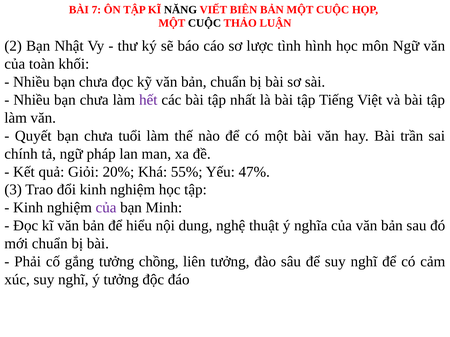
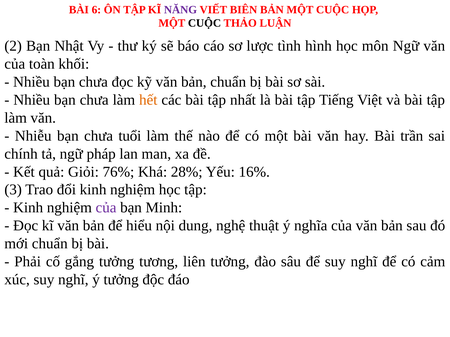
7: 7 -> 6 (96, 10)
NĂNG colour: black -> purple (181, 10)
hết colour: purple -> orange (148, 100)
Quyết: Quyết -> Nhiễu (33, 136)
20%: 20% -> 76% (118, 172)
55%: 55% -> 28% (187, 172)
47%: 47% -> 16% (254, 172)
chồng: chồng -> tương (159, 262)
